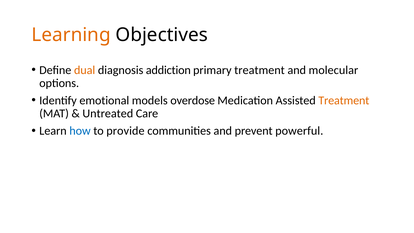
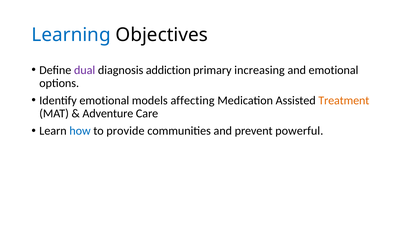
Learning colour: orange -> blue (71, 35)
dual colour: orange -> purple (85, 70)
primary treatment: treatment -> increasing (260, 70)
and molecular: molecular -> emotional (334, 70)
overdose: overdose -> affecting (193, 100)
Untreated: Untreated -> Adventure (108, 113)
